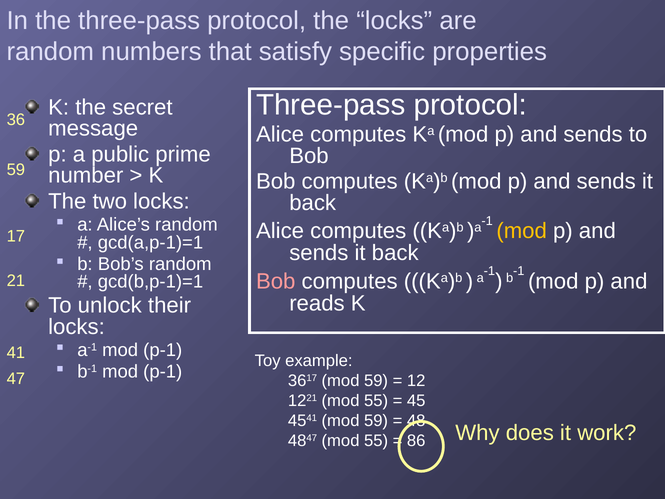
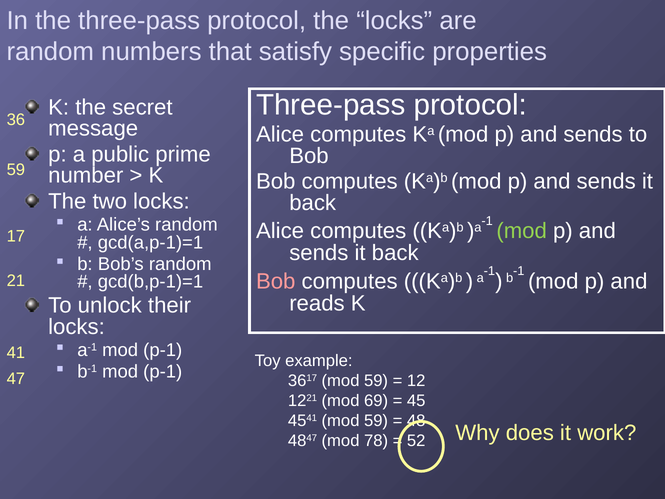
mod colour: yellow -> light green (522, 231)
1221 mod 55: 55 -> 69 (376, 401)
4847 mod 55: 55 -> 78 (376, 440)
86: 86 -> 52 (416, 440)
